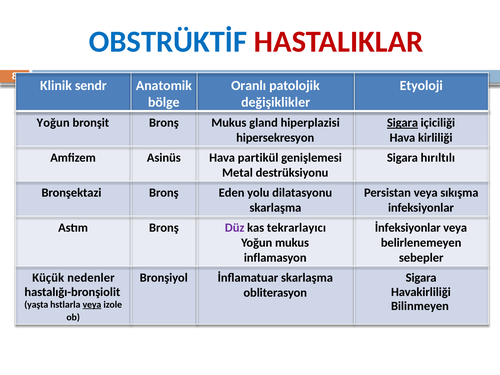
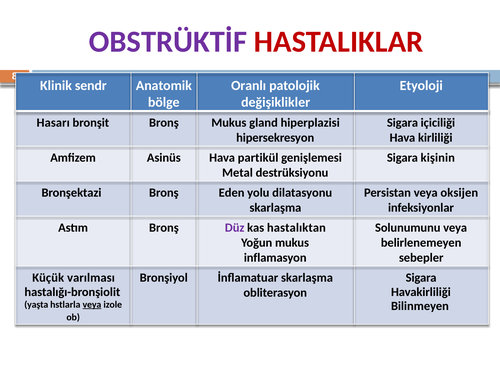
OBSTRÜKTİF colour: blue -> purple (168, 42)
Yoğun: Yoğun -> Hasarı (53, 123)
Sigara underline: present -> none (402, 123)
hırıltılı: hırıltılı -> kişinin (438, 158)
sıkışma: sıkışma -> oksijen (459, 193)
tekrarlayıcı: tekrarlayıcı -> hastalıktan (296, 228)
İnfeksiyonlar: İnfeksiyonlar -> Solunumunu (408, 228)
nedenler: nedenler -> varılması (91, 278)
